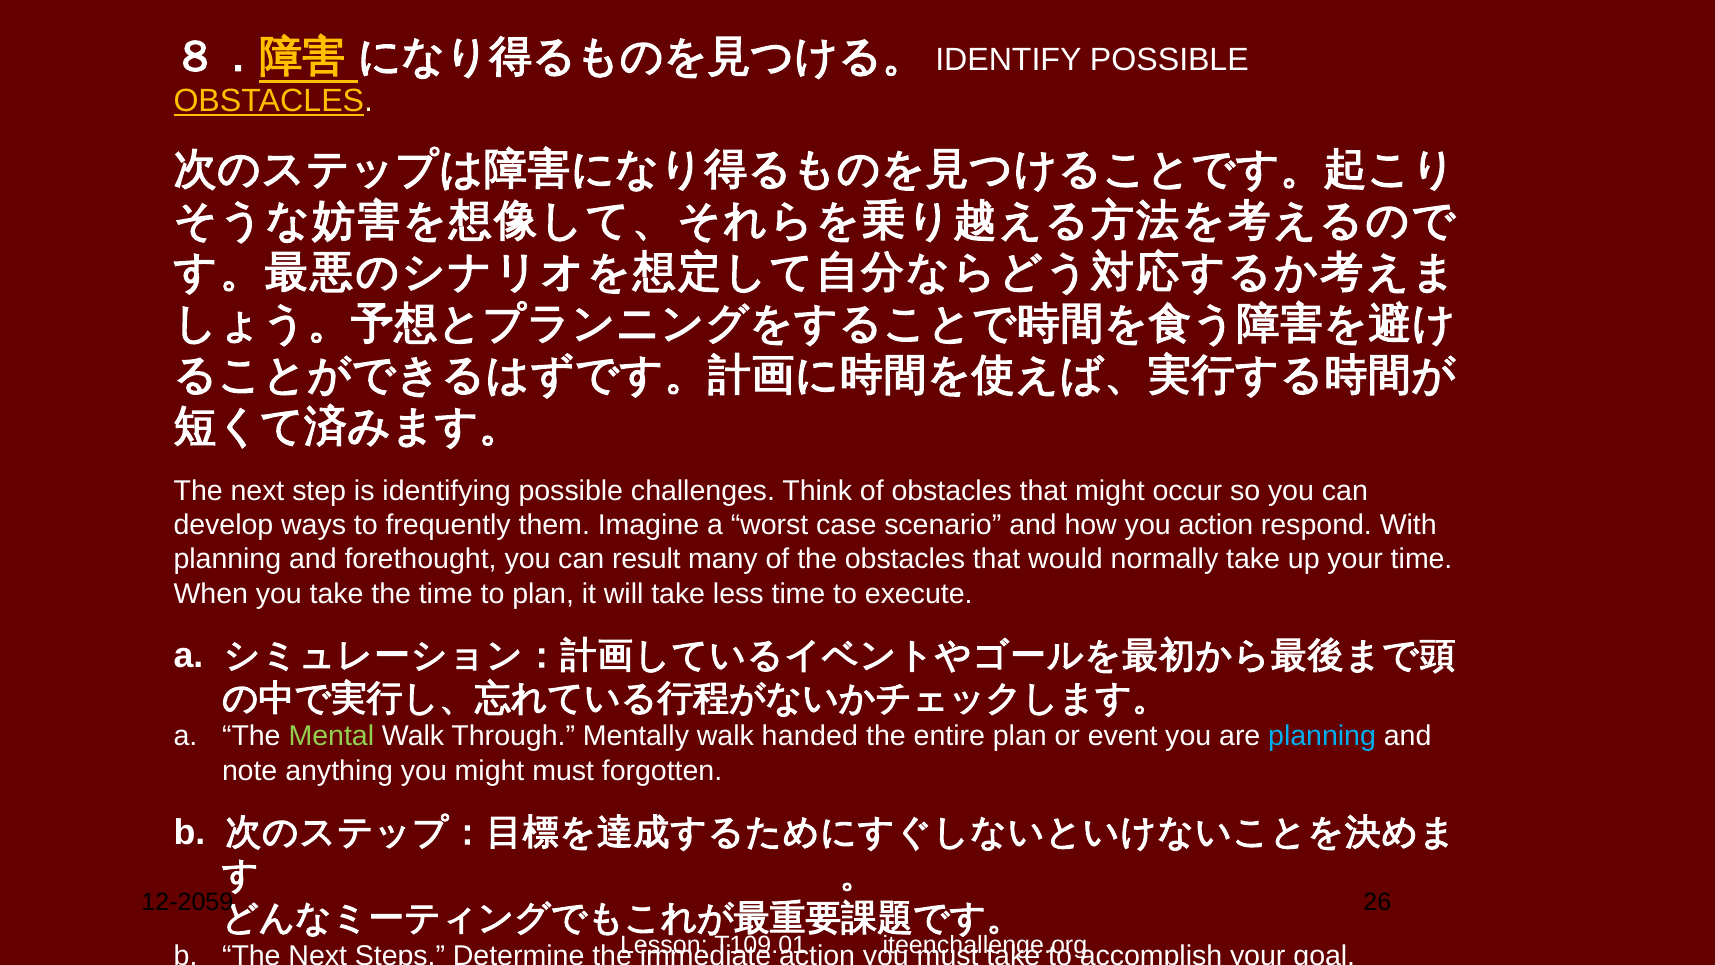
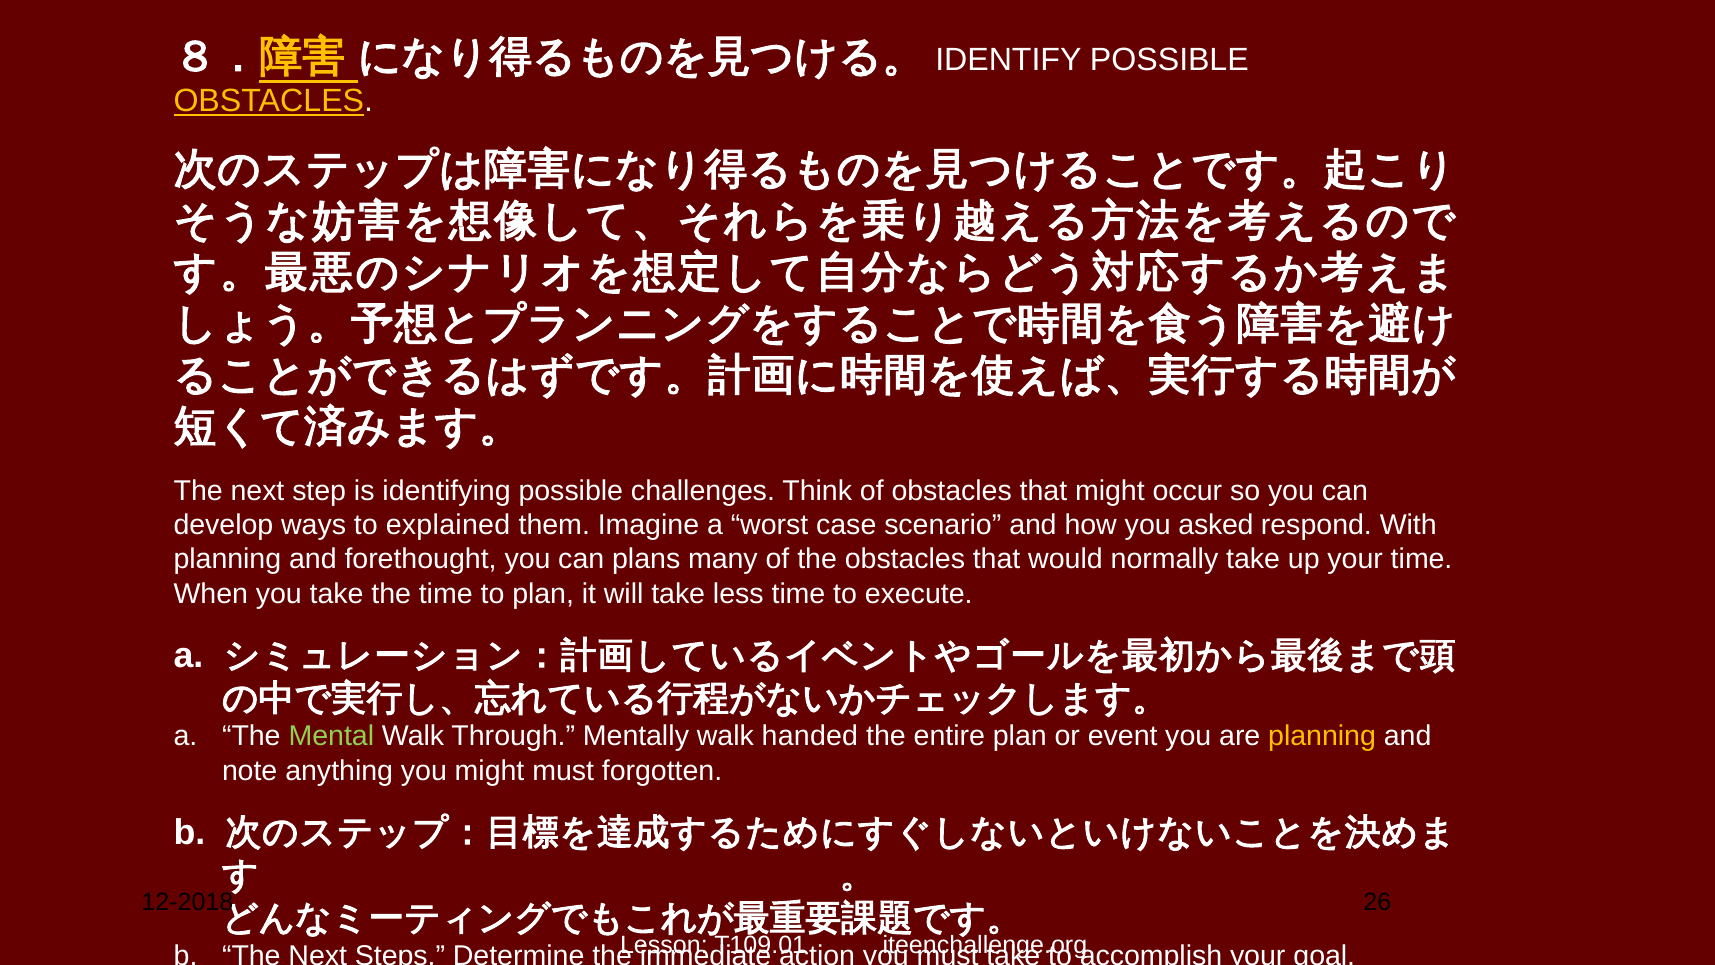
frequently: frequently -> explained (448, 525)
you action: action -> asked (1216, 525)
can result: result -> plans (646, 559)
planning colour: light blue -> yellow (1322, 736)
12-2059: 12-2059 -> 12-2018 (187, 902)
